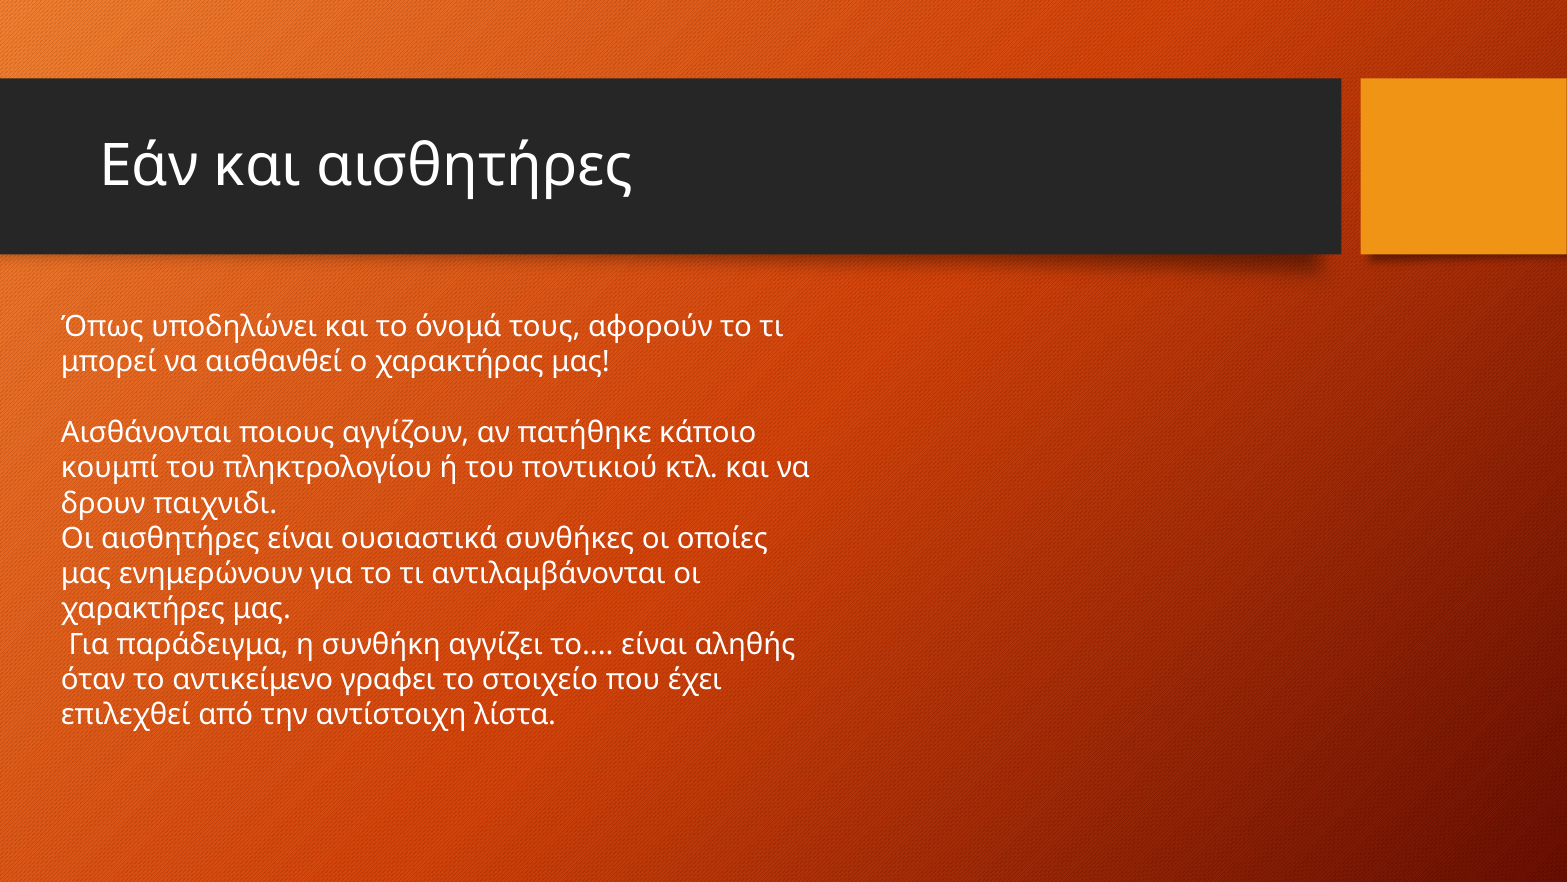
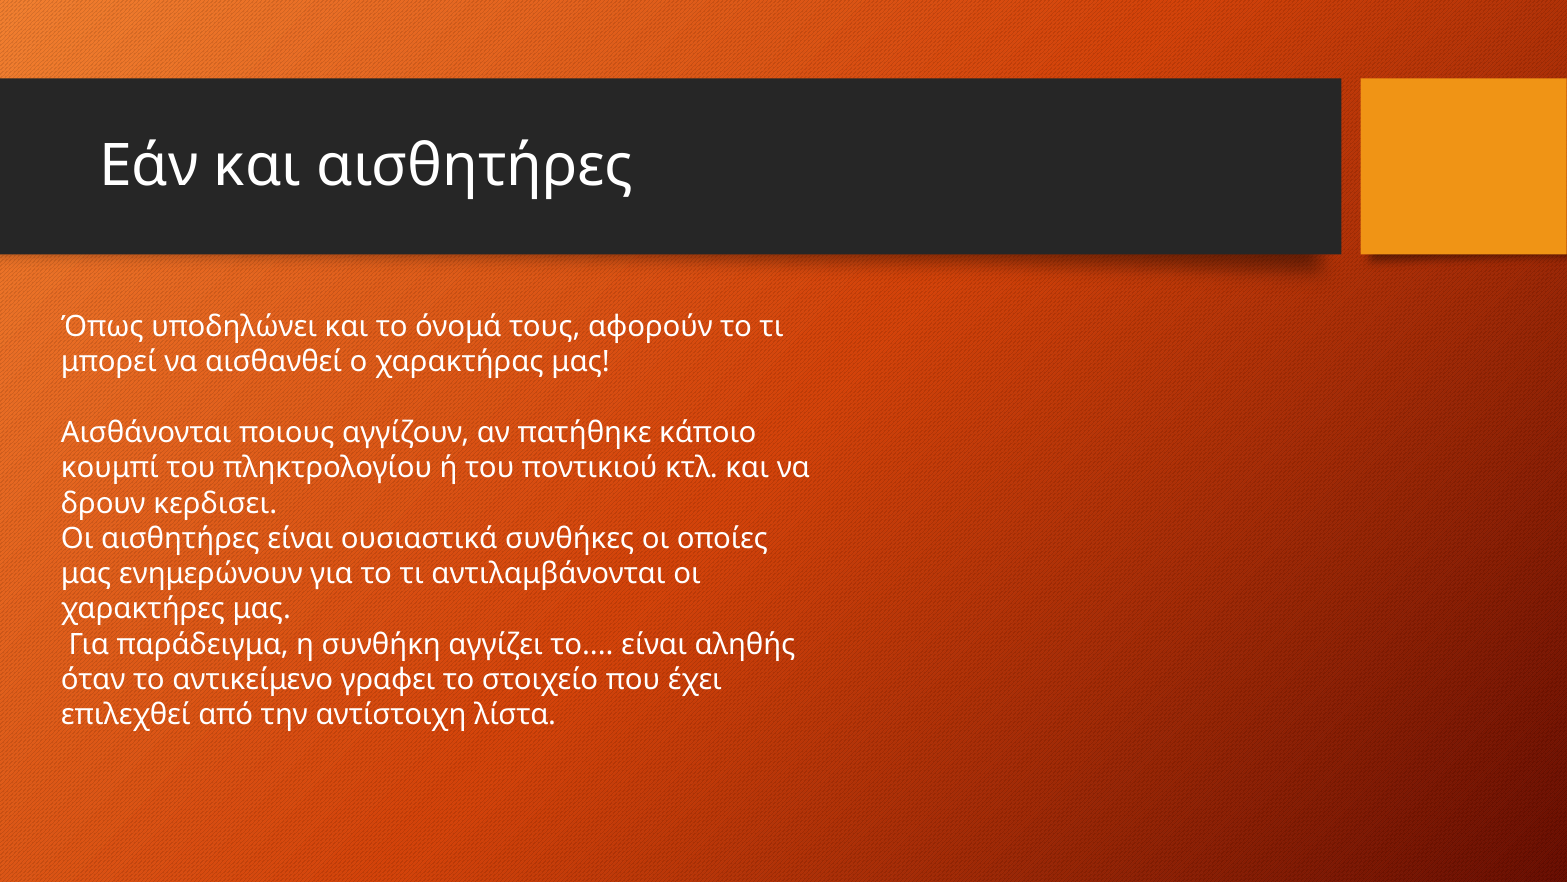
παιχνιδι: παιχνιδι -> κερδισει (215, 503)
